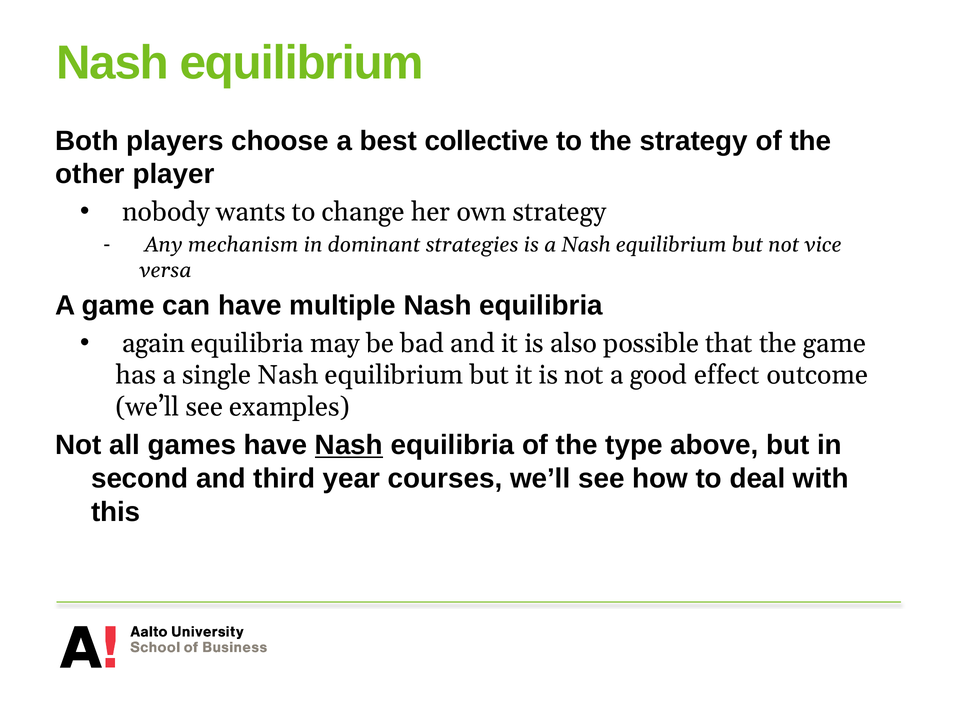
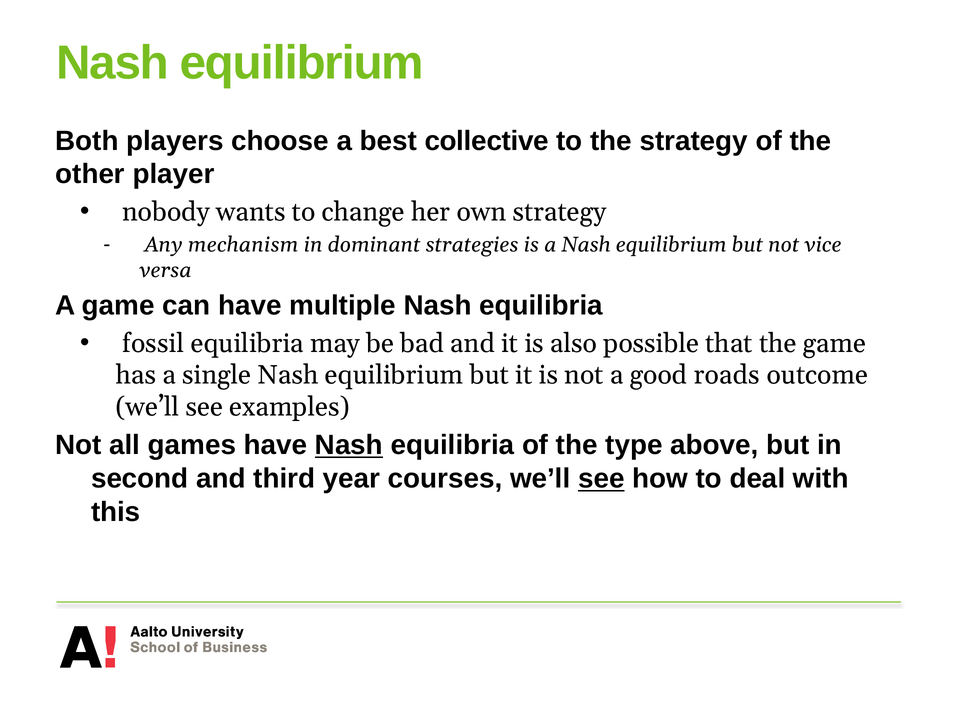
again: again -> fossil (153, 343)
effect: effect -> roads (727, 375)
see underline: none -> present (601, 479)
